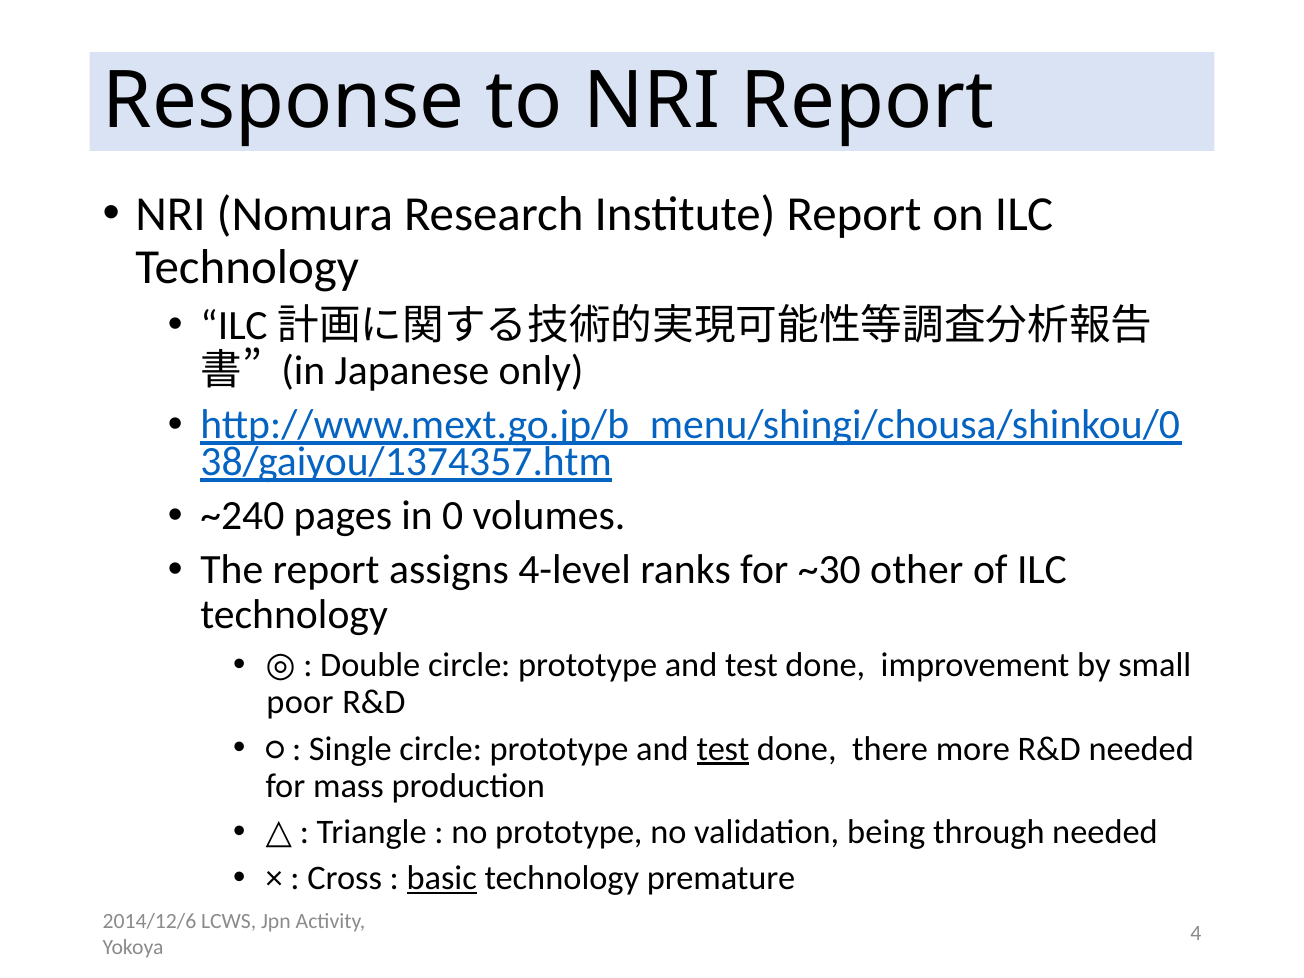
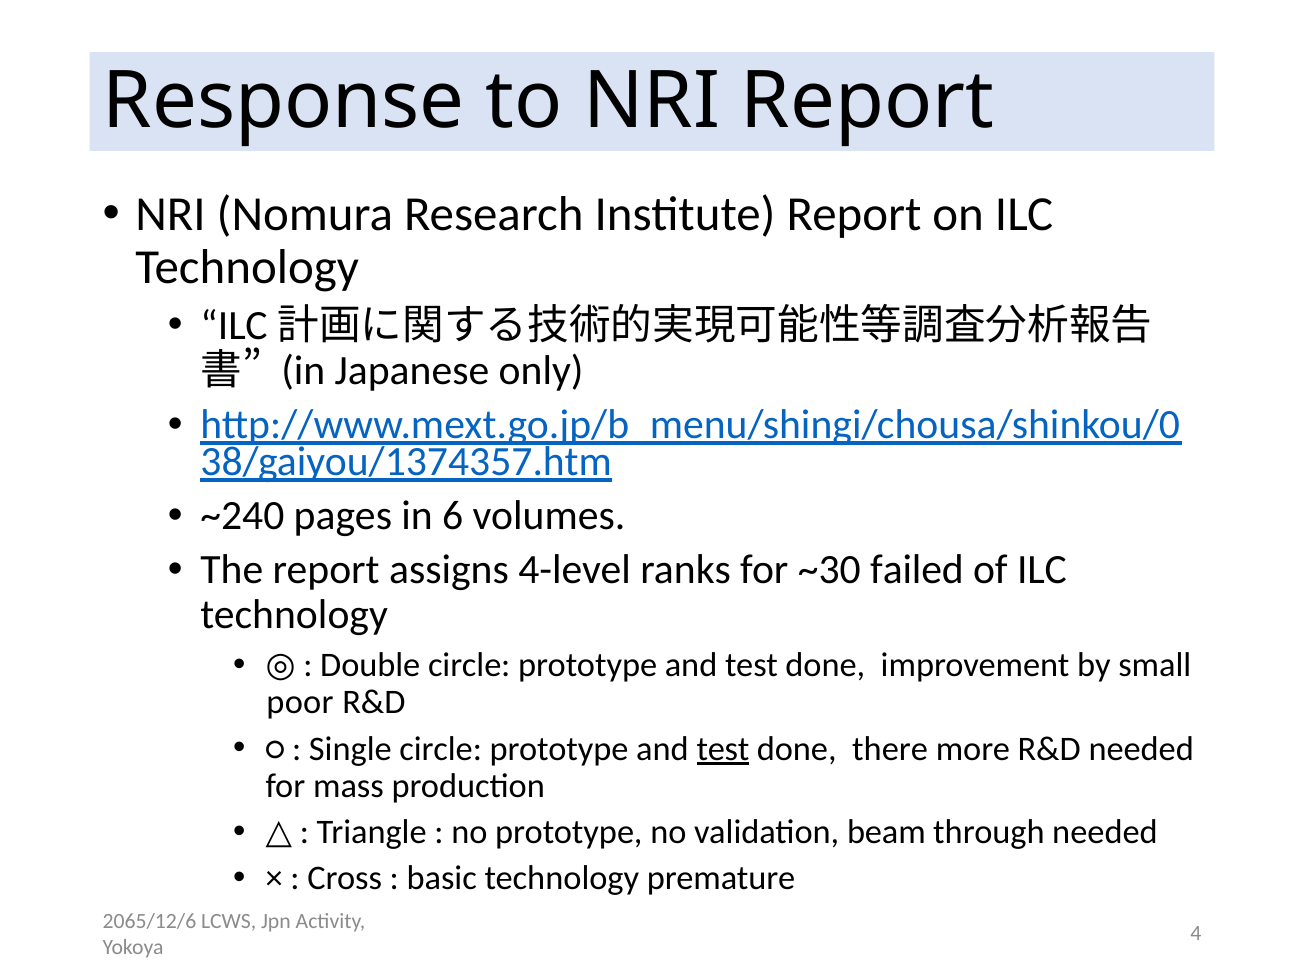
0: 0 -> 6 (453, 516)
other: other -> failed (917, 570)
being: being -> beam (886, 832)
basic underline: present -> none (442, 878)
2014/12/6: 2014/12/6 -> 2065/12/6 (150, 921)
